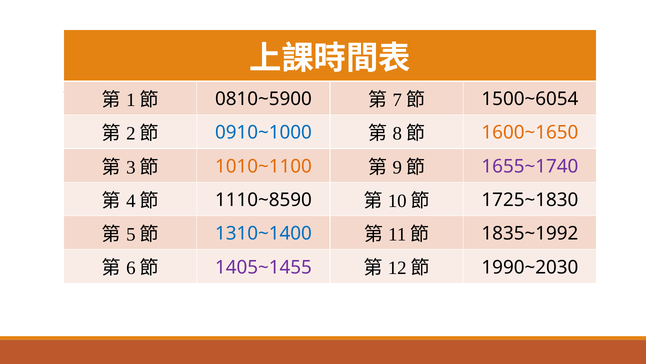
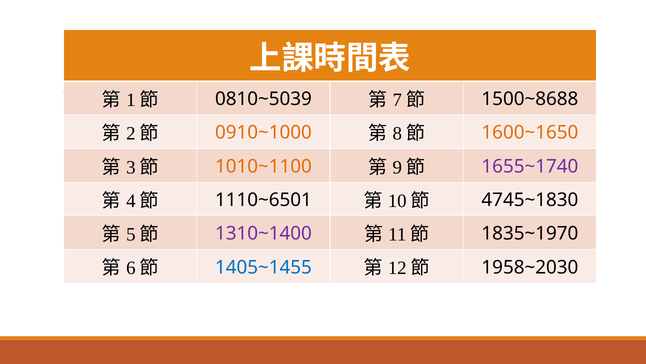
0810~5900: 0810~5900 -> 0810~5039 (263, 99)
1500~6054: 1500~6054 -> 1500~8688 (530, 99)
0910~1000 colour: blue -> orange (263, 133)
1110~8590: 1110~8590 -> 1110~6501 (263, 200)
1725~1830: 1725~1830 -> 4745~1830 (530, 200)
1310~1400 colour: blue -> purple (263, 233)
1835~1992: 1835~1992 -> 1835~1970 (530, 233)
1405~1455 colour: purple -> blue (263, 267)
1990~2030: 1990~2030 -> 1958~2030 (530, 267)
